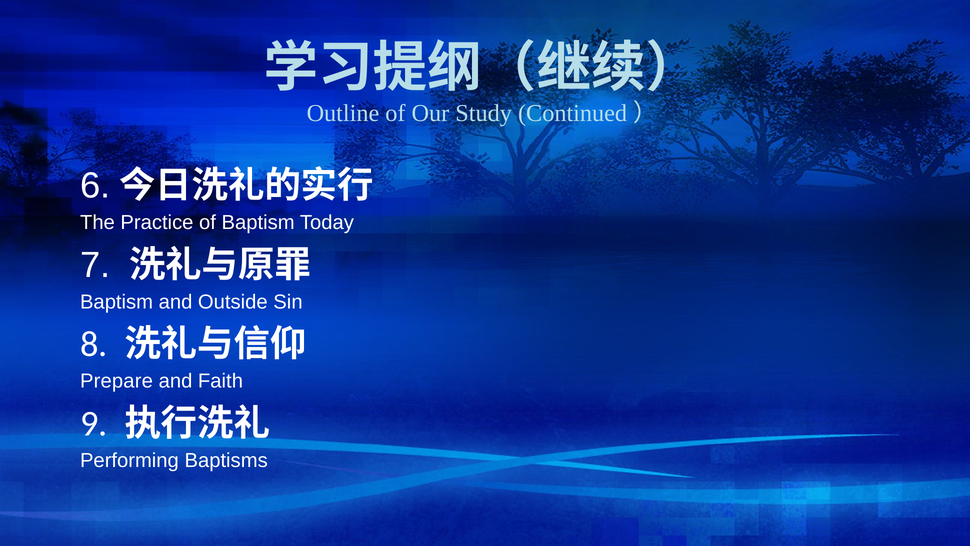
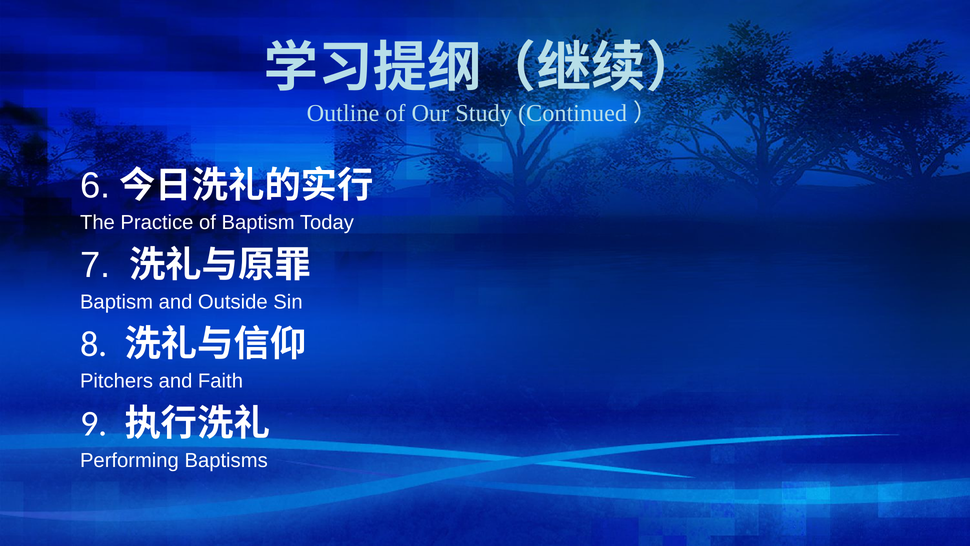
Prepare: Prepare -> Pitchers (117, 381)
